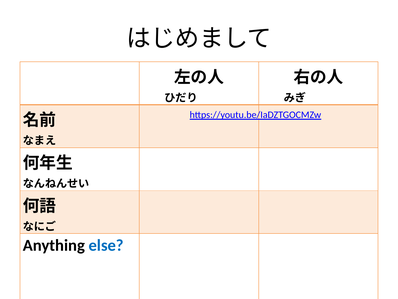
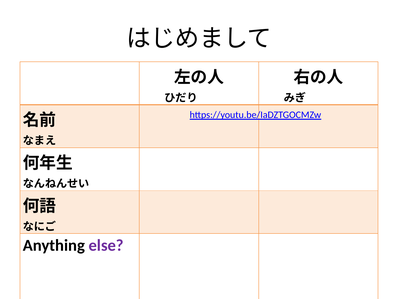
else colour: blue -> purple (106, 245)
